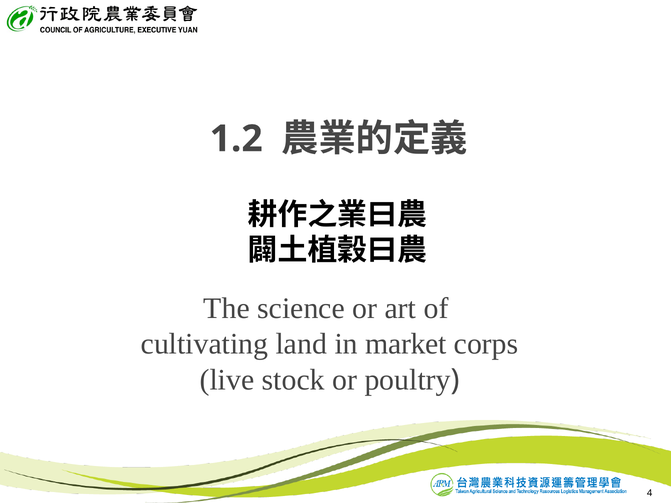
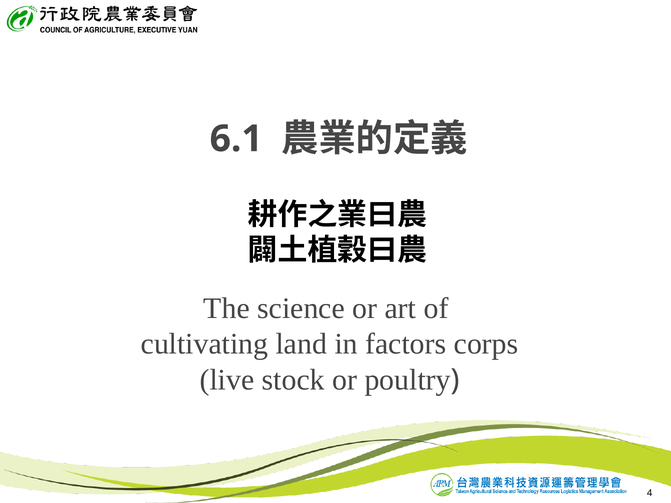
1.2: 1.2 -> 6.1 (236, 139)
market: market -> factors (406, 344)
